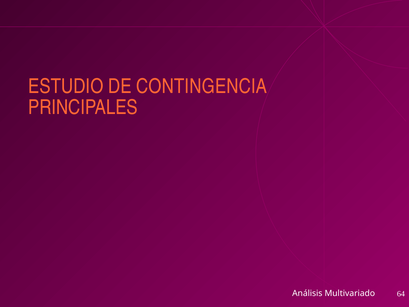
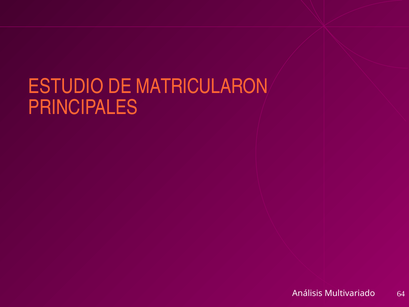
CONTINGENCIA: CONTINGENCIA -> MATRICULARON (202, 86)
